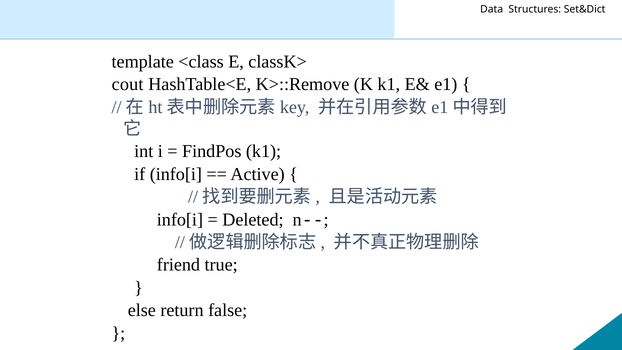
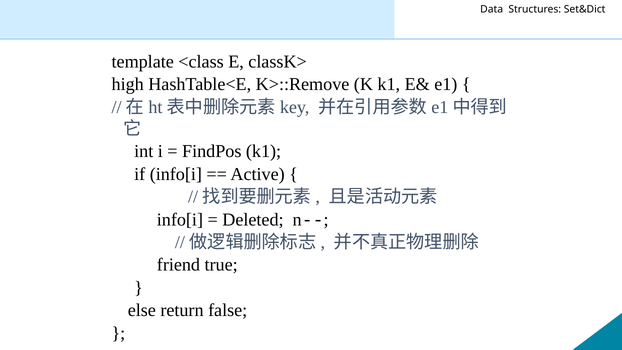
cout: cout -> high (128, 84)
